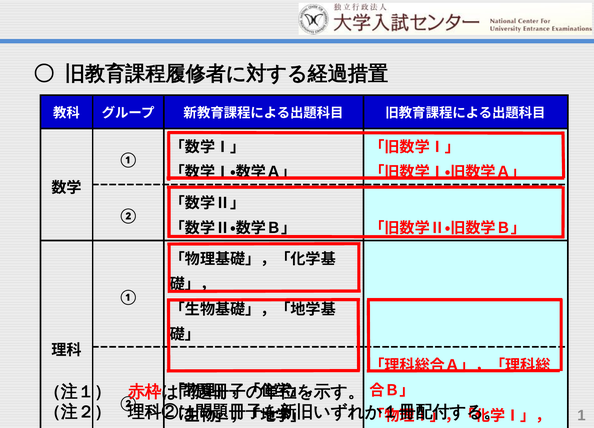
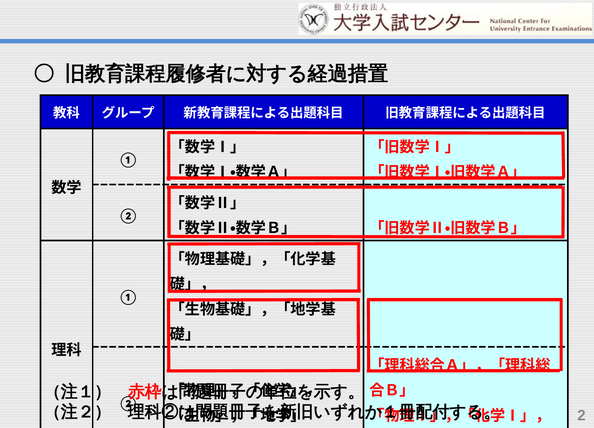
1: 1 -> 2 (581, 415)
